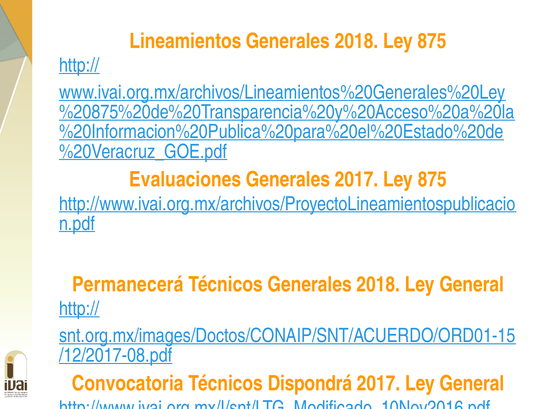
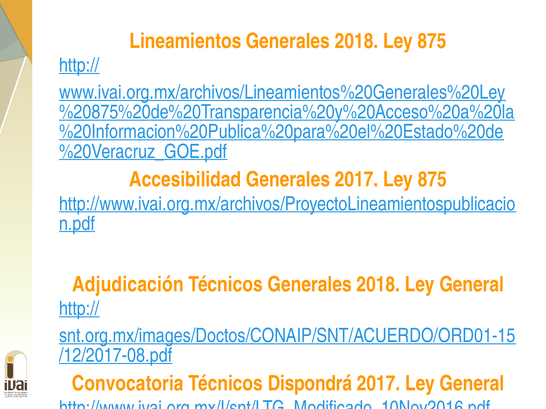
Evaluaciones: Evaluaciones -> Accesibilidad (185, 180)
Permanecerá: Permanecerá -> Adjudicación (128, 285)
